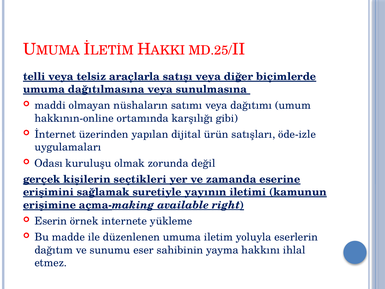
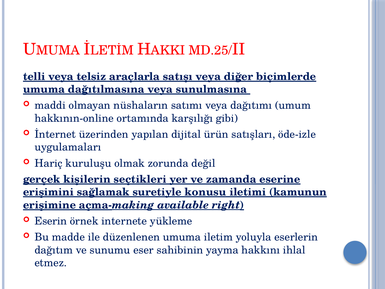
Odası: Odası -> Hariç (49, 163)
yayının: yayının -> konusu (205, 192)
